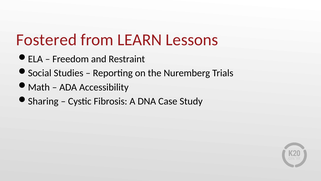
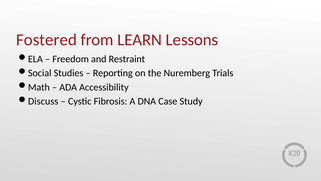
Sharing: Sharing -> Discuss (43, 101)
